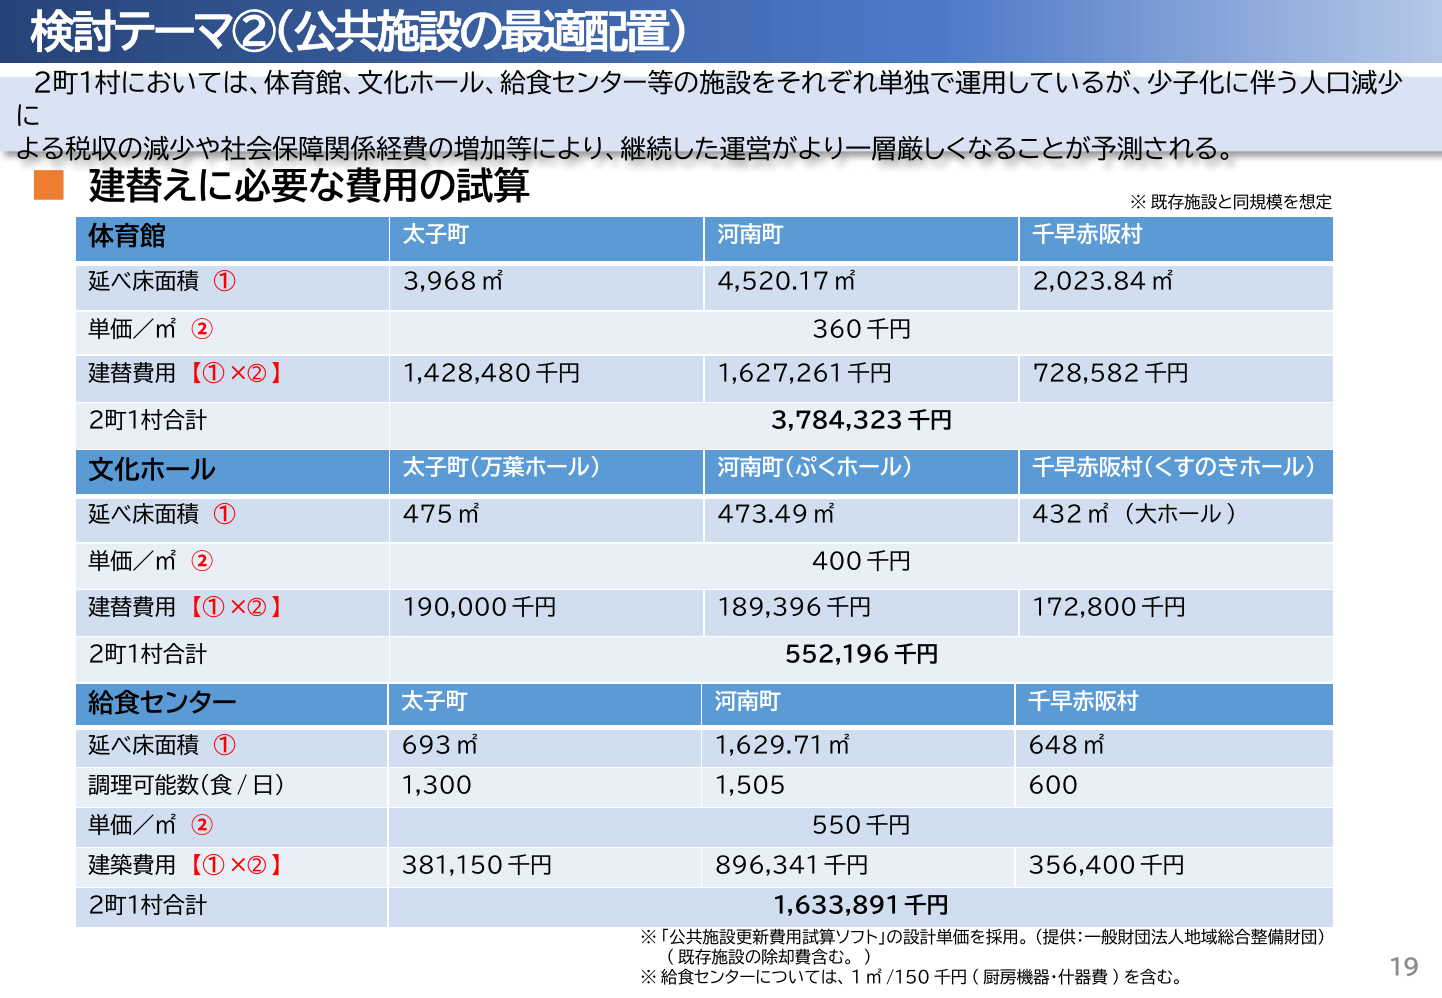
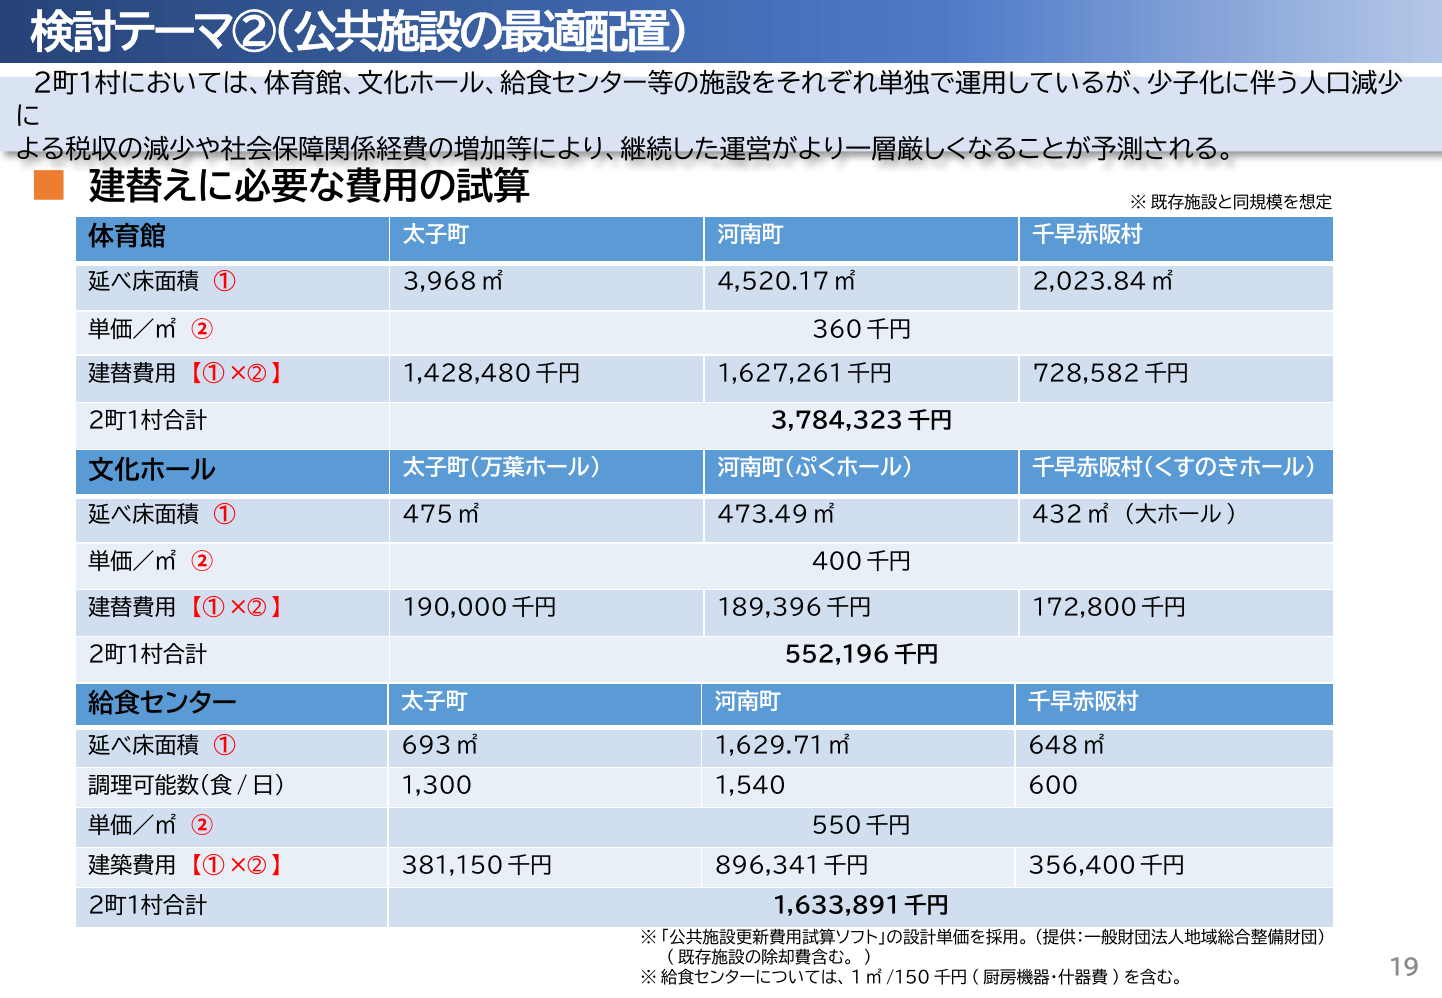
1,505: 1,505 -> 1,540 (750, 787)
